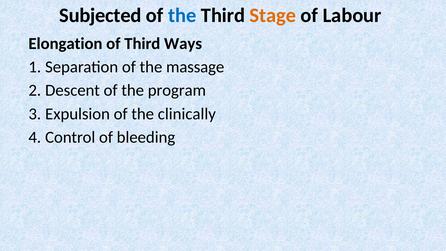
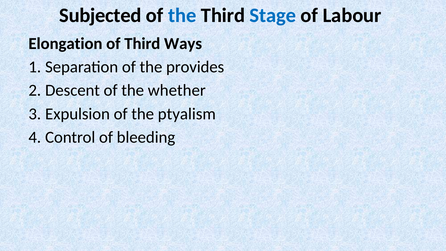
Stage colour: orange -> blue (273, 15)
massage: massage -> provides (195, 67)
program: program -> whether (177, 90)
clinically: clinically -> ptyalism (187, 114)
